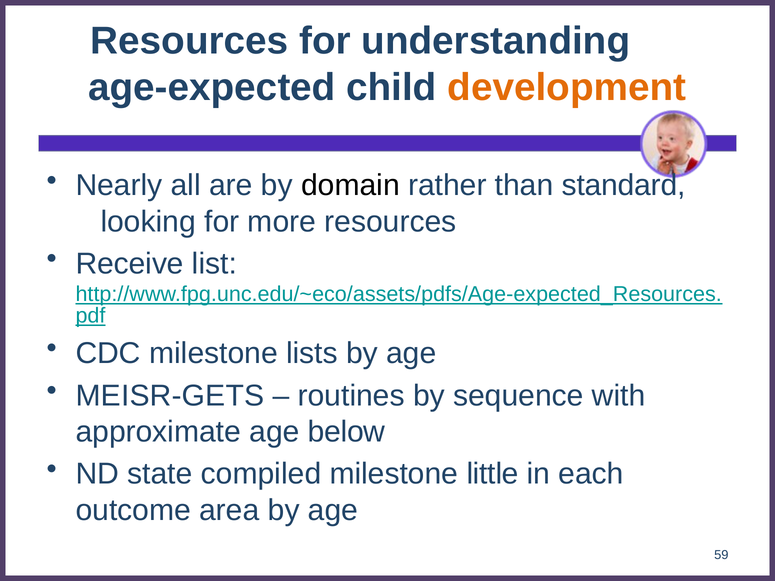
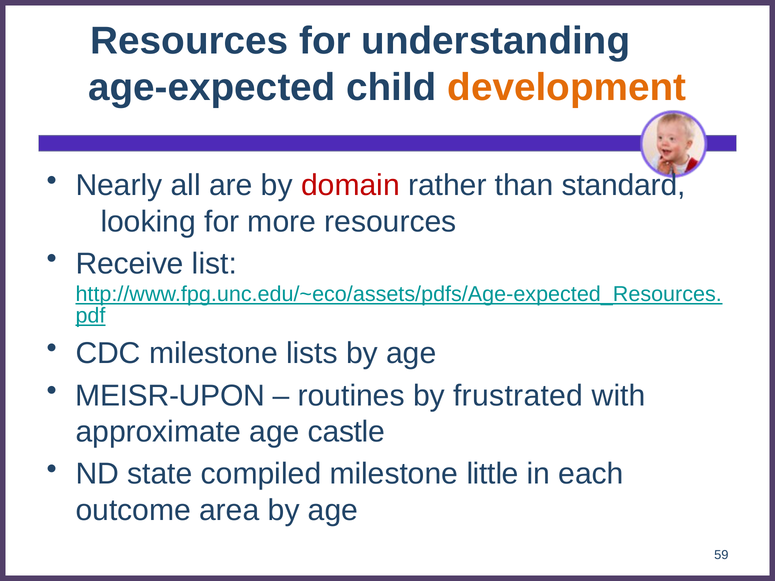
domain colour: black -> red (350, 186)
MEISR-GETS: MEISR-GETS -> MEISR-UPON (170, 396)
sequence: sequence -> frustrated (518, 396)
below: below -> castle (346, 432)
